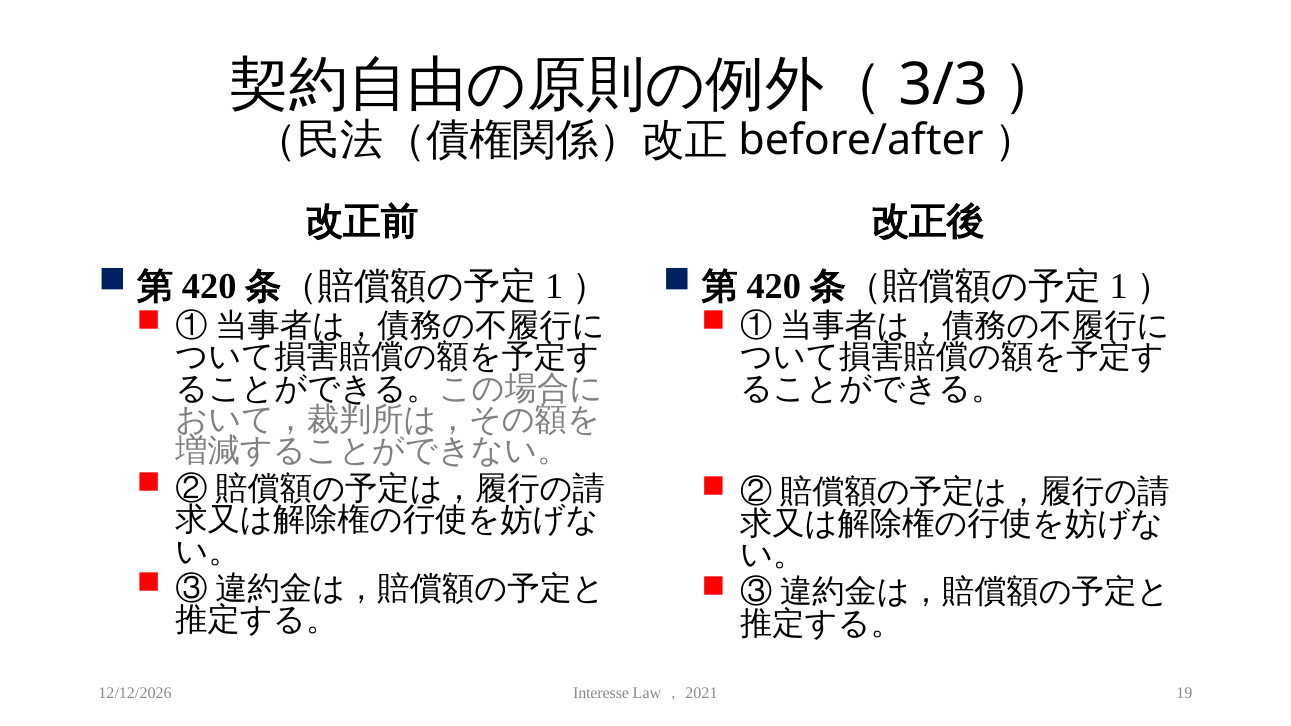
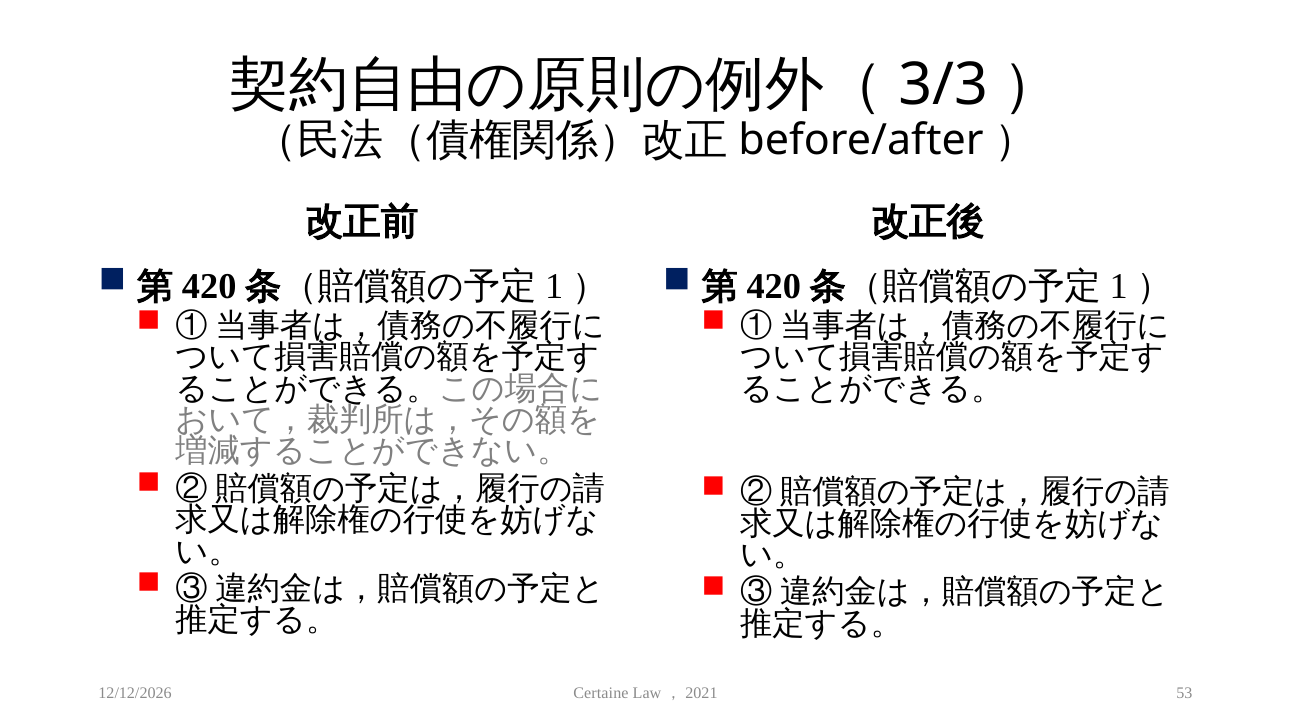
Interesse: Interesse -> Certaine (601, 693)
19: 19 -> 53 (1184, 693)
